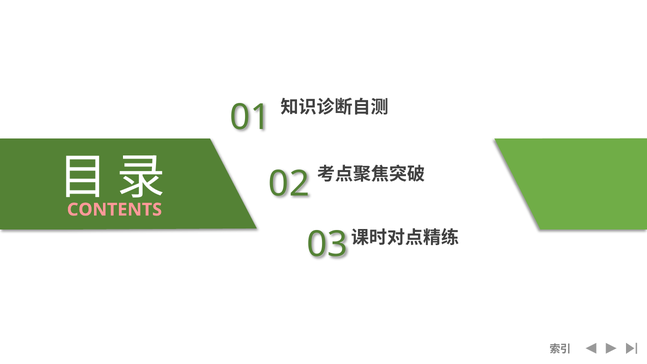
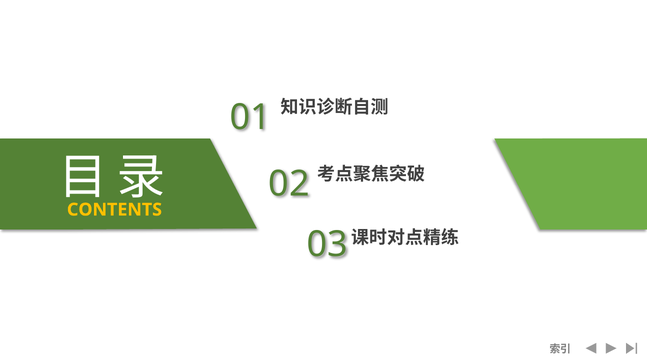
CONTENTS colour: pink -> yellow (114, 210)
